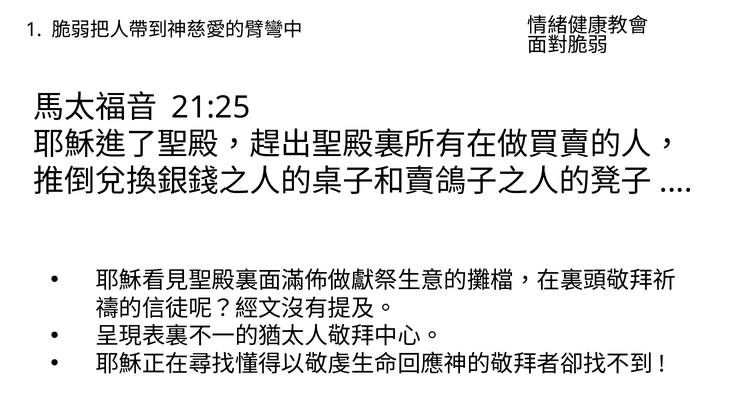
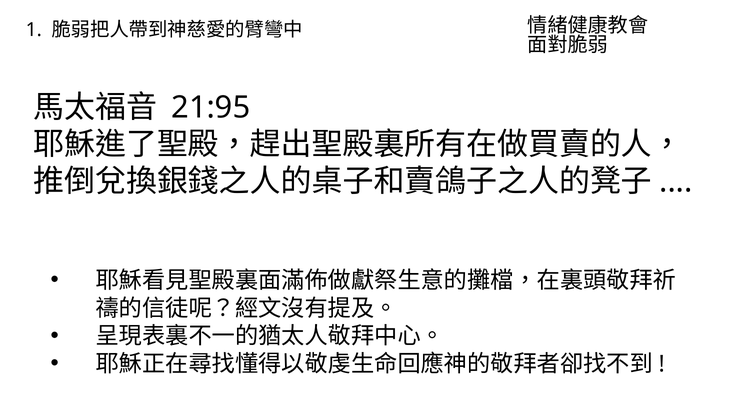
21:25: 21:25 -> 21:95 (211, 107)
